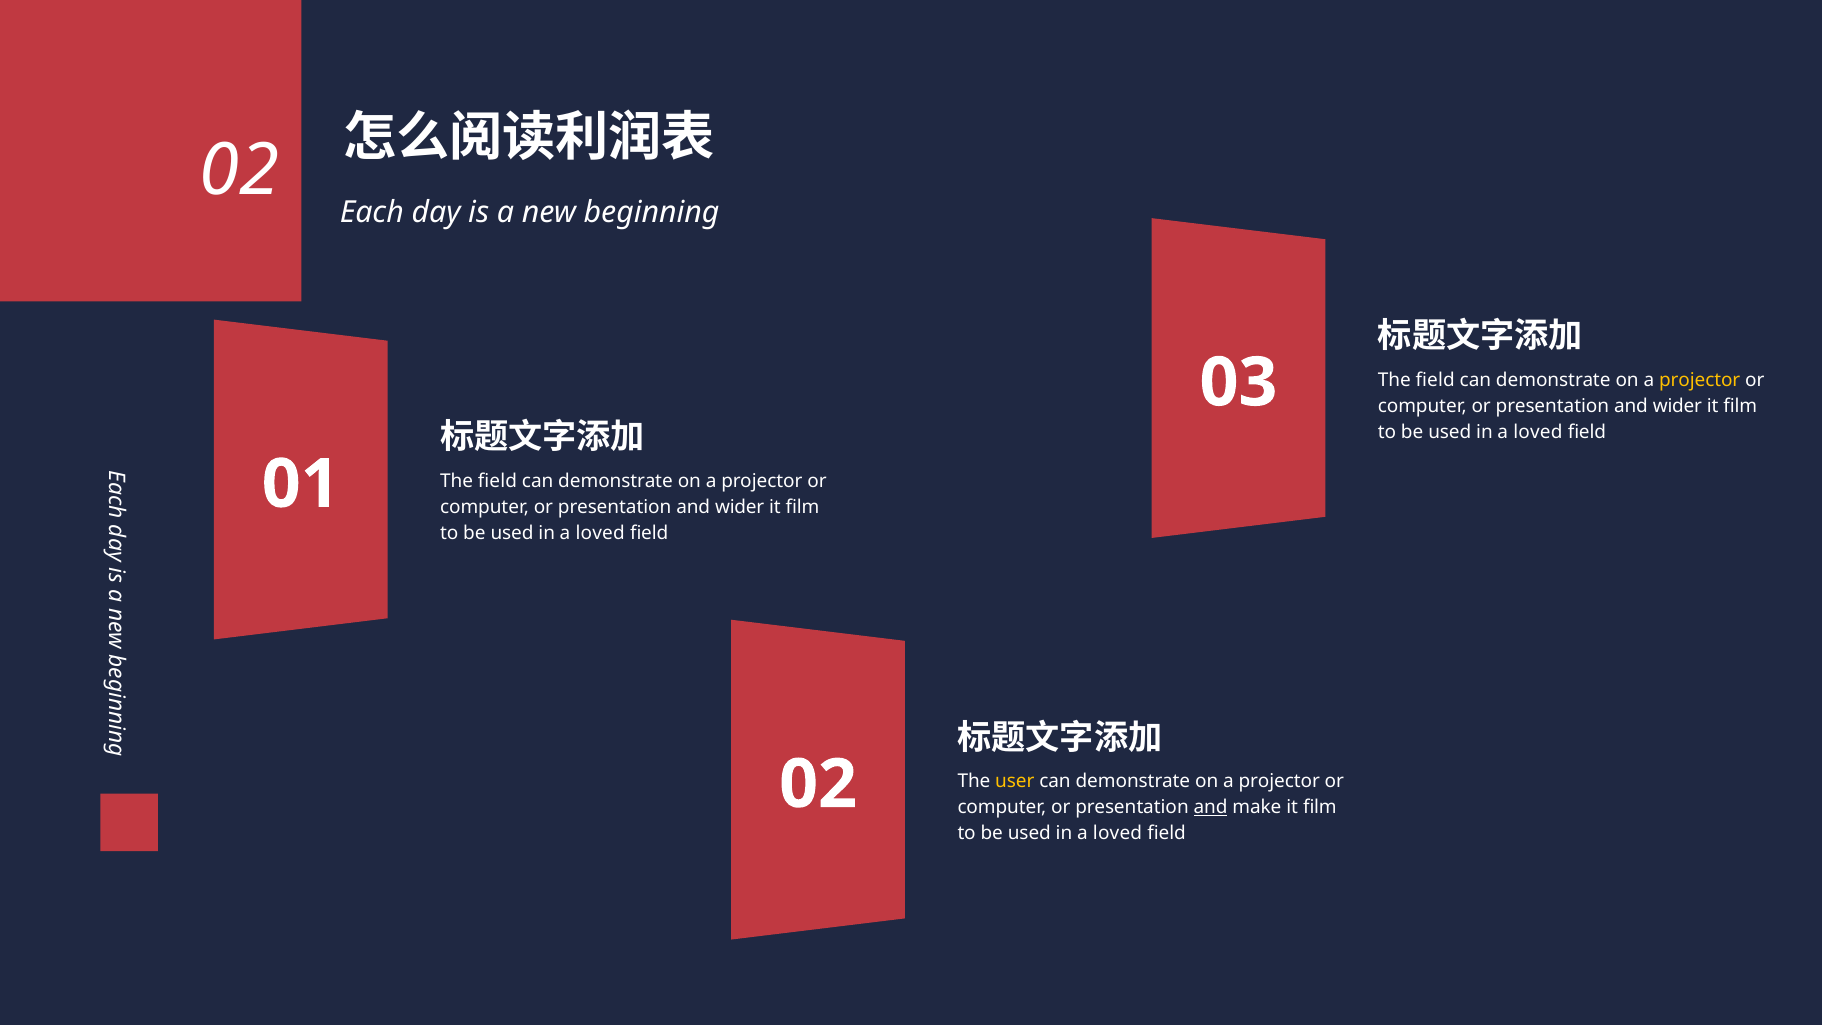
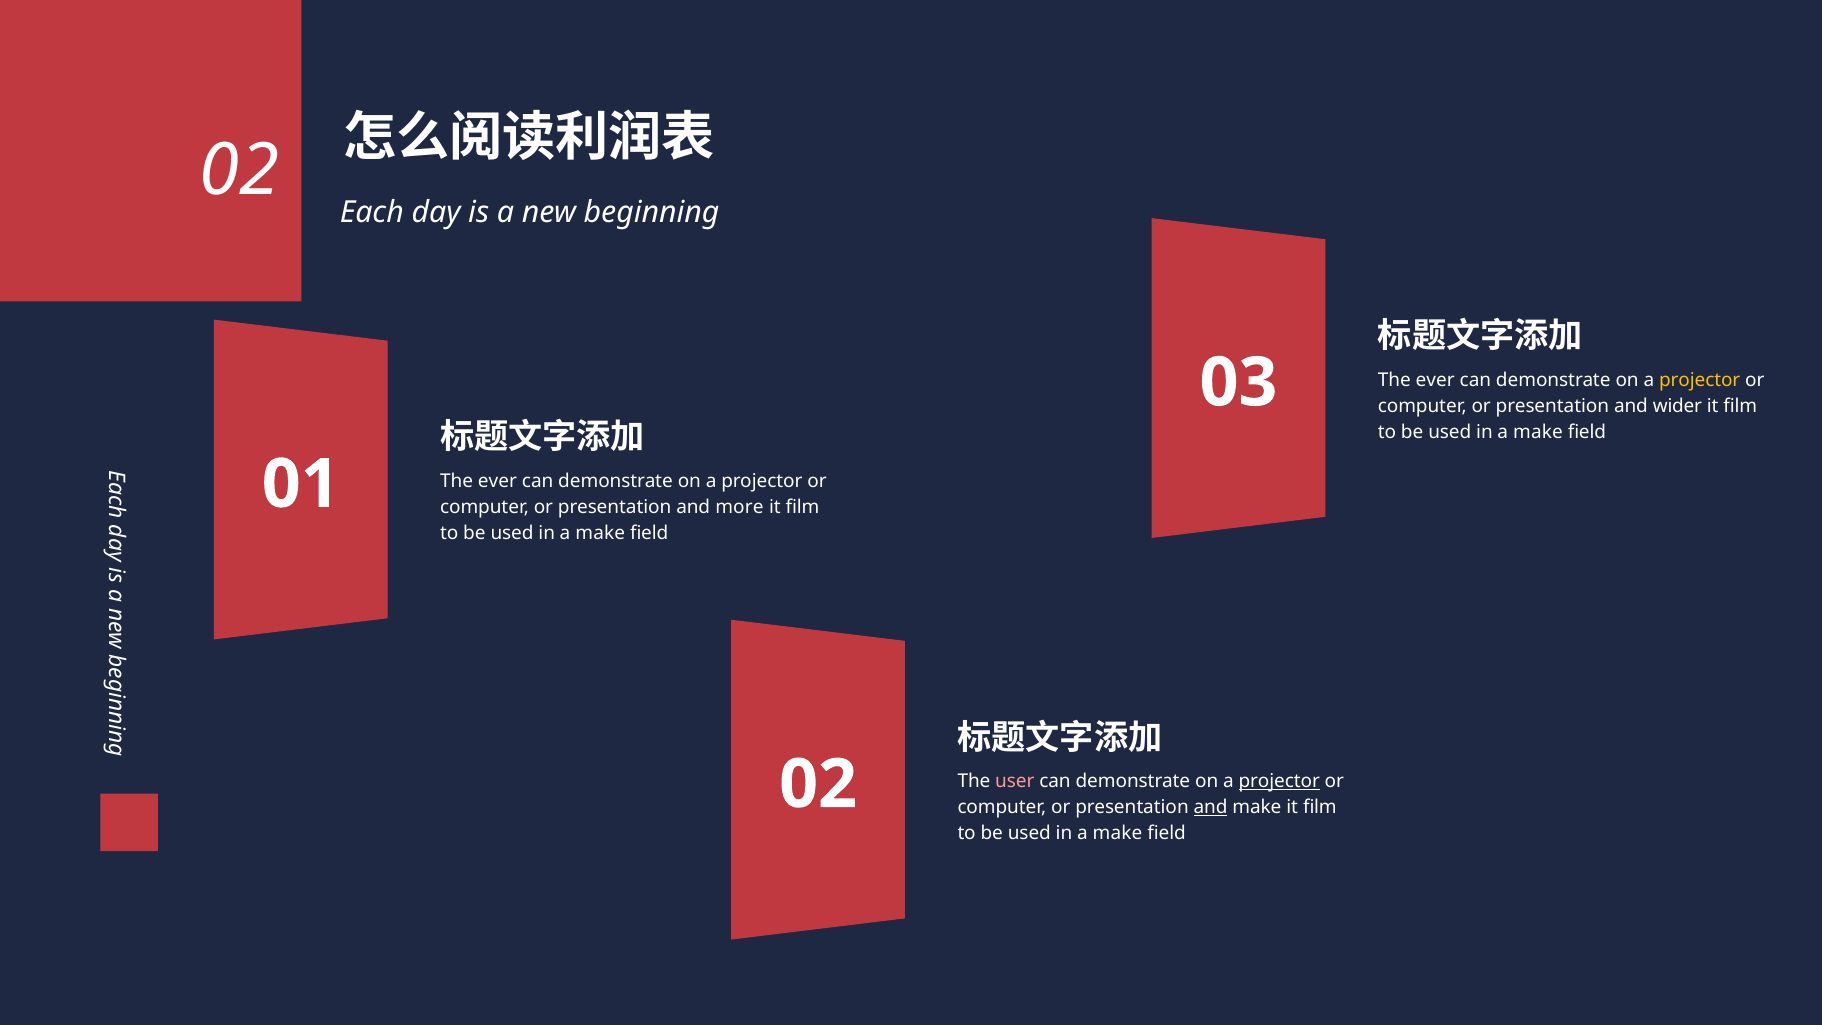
field: field -> ever (1435, 380)
loved: loved -> make (1538, 432)
field: field -> ever (497, 481)
wider: wider -> more (739, 507)
loved: loved -> make (600, 533)
user colour: yellow -> pink (1015, 781)
projector underline: none -> present (1279, 781)
loved: loved -> make (1118, 833)
